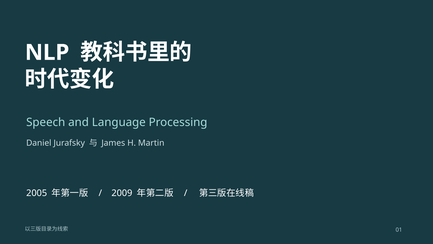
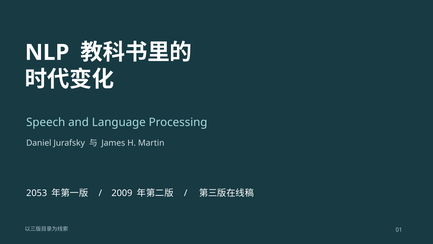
2005: 2005 -> 2053 (37, 193)
